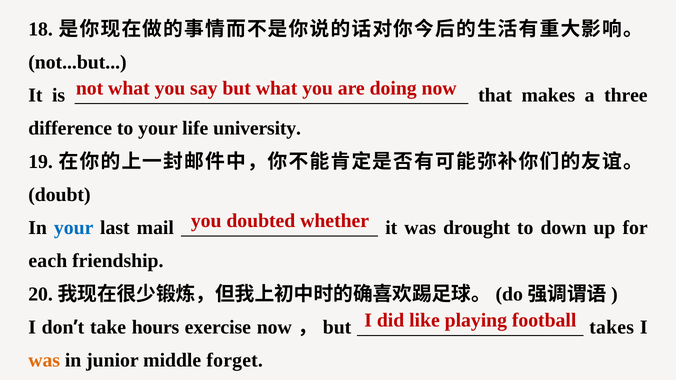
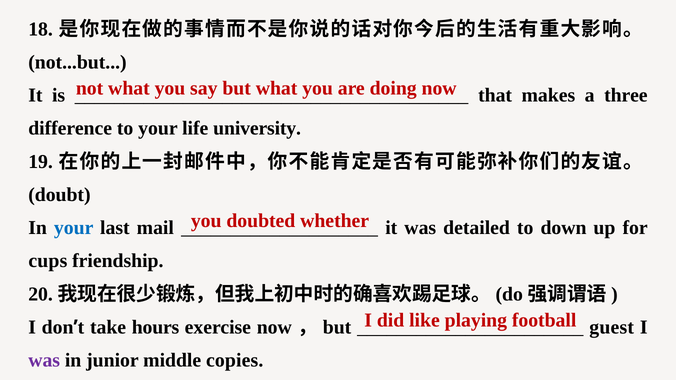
drought: drought -> detailed (477, 228)
each: each -> cups (48, 261)
takes: takes -> guest (612, 327)
was colour: orange -> purple (44, 361)
forget: forget -> copies (235, 361)
